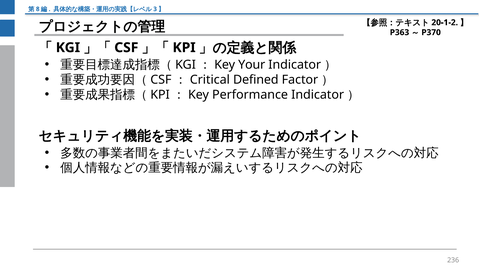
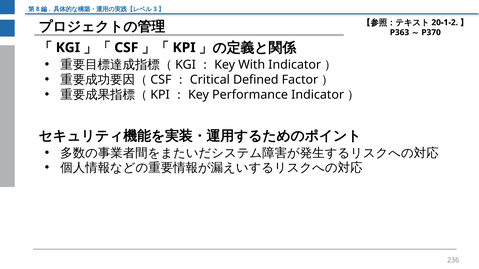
Your: Your -> With (252, 65)
